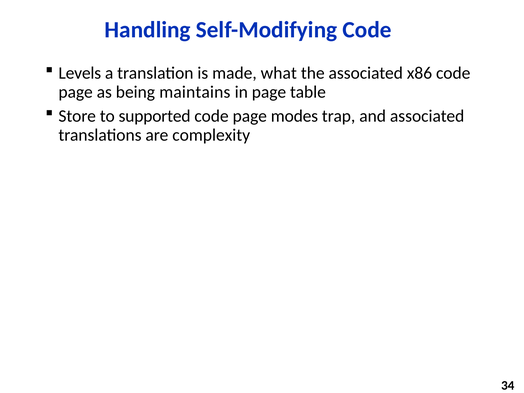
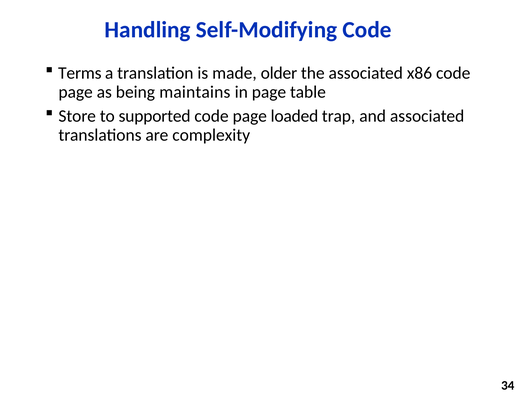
Levels: Levels -> Terms (80, 73)
what: what -> older (279, 73)
modes: modes -> loaded (294, 116)
